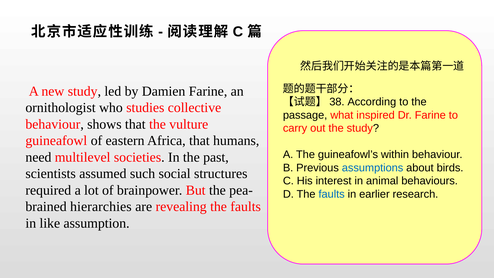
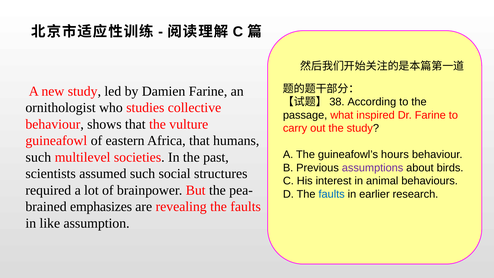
within: within -> hours (395, 155)
need: need -> such (38, 157)
assumptions colour: blue -> purple (373, 168)
hierarchies: hierarchies -> emphasizes (101, 207)
